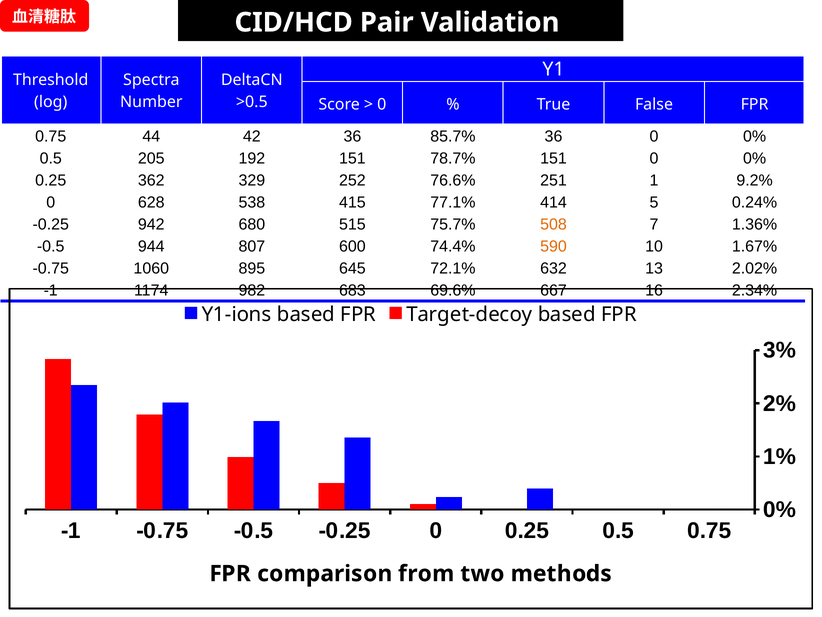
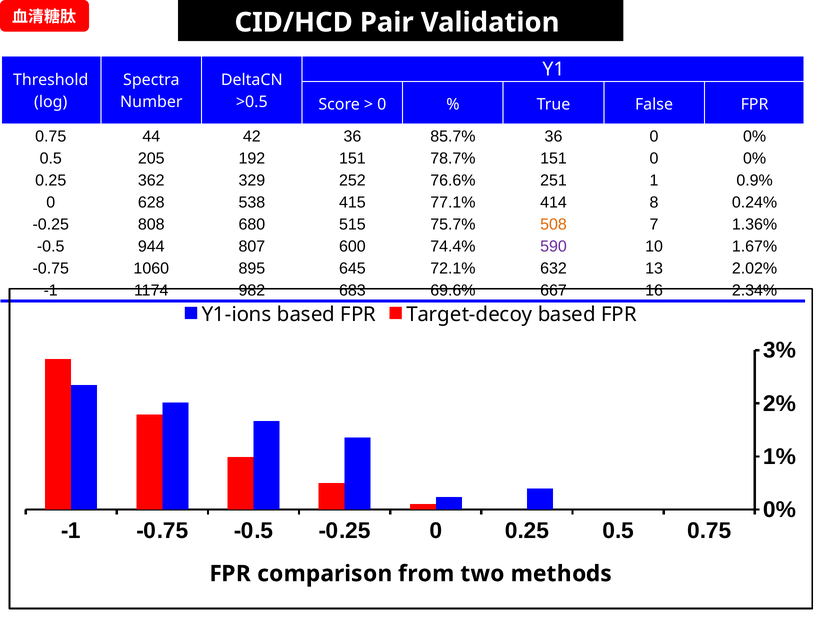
9.2%: 9.2% -> 0.9% (755, 180)
5: 5 -> 8 (654, 202)
942: 942 -> 808 (151, 224)
590 colour: orange -> purple (553, 246)
